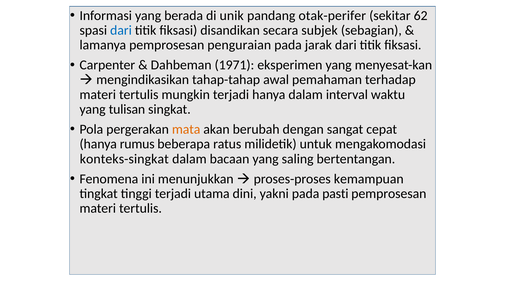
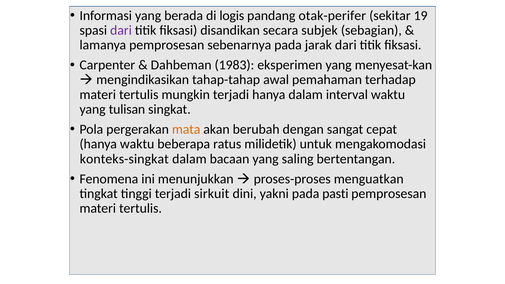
unik: unik -> logis (232, 15)
62: 62 -> 19 (421, 15)
dari colour: blue -> purple (121, 30)
penguraian: penguraian -> sebenarnya (239, 45)
1971: 1971 -> 1983 (234, 65)
hanya rumus: rumus -> waktu (137, 144)
kemampuan: kemampuan -> menguatkan (369, 179)
utama: utama -> sirkuit (212, 194)
